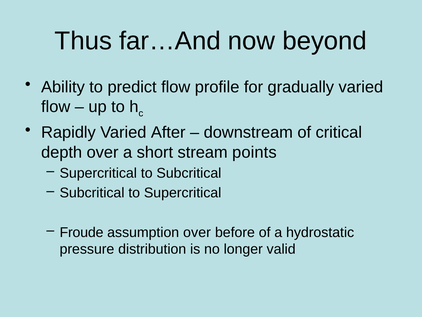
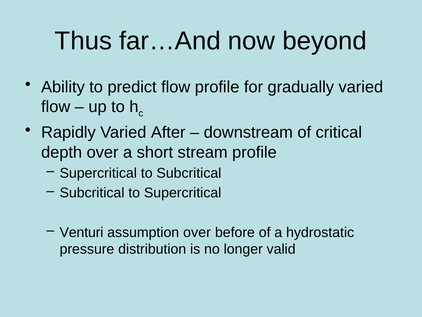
stream points: points -> profile (254, 152)
Froude: Froude -> Venturi (82, 232)
